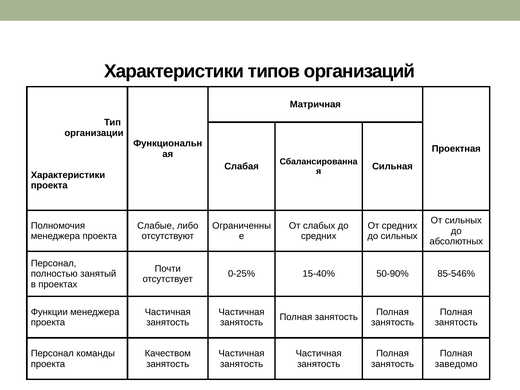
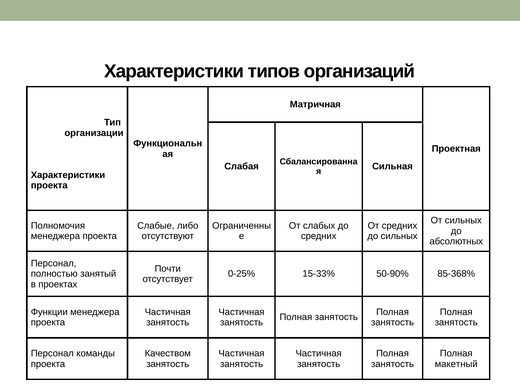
15-40%: 15-40% -> 15-33% (319, 274)
85-546%: 85-546% -> 85-368% (456, 274)
заведомо: заведомо -> макетный (456, 364)
